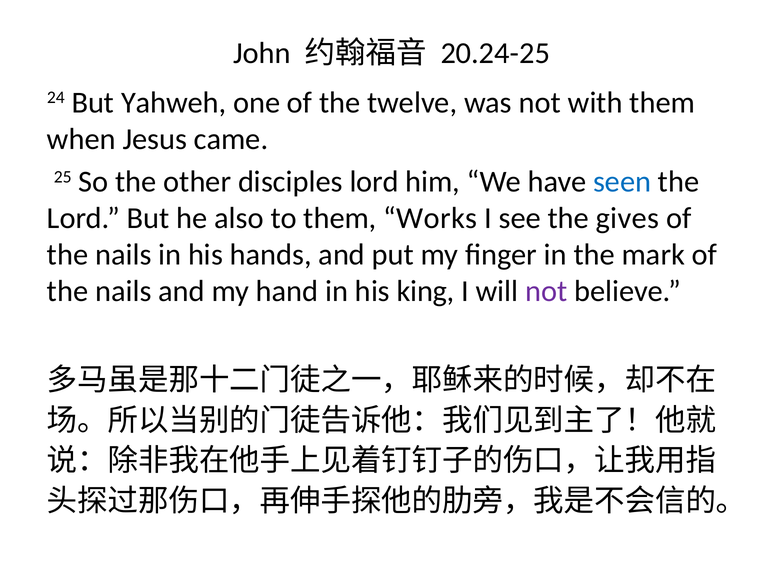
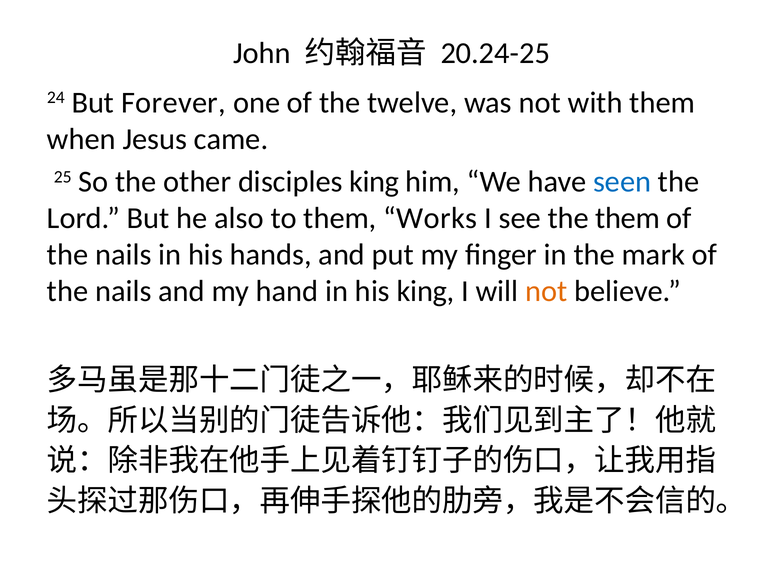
Yahweh: Yahweh -> Forever (174, 103)
disciples lord: lord -> king (374, 182)
the gives: gives -> them (628, 218)
not colour: purple -> orange (546, 292)
